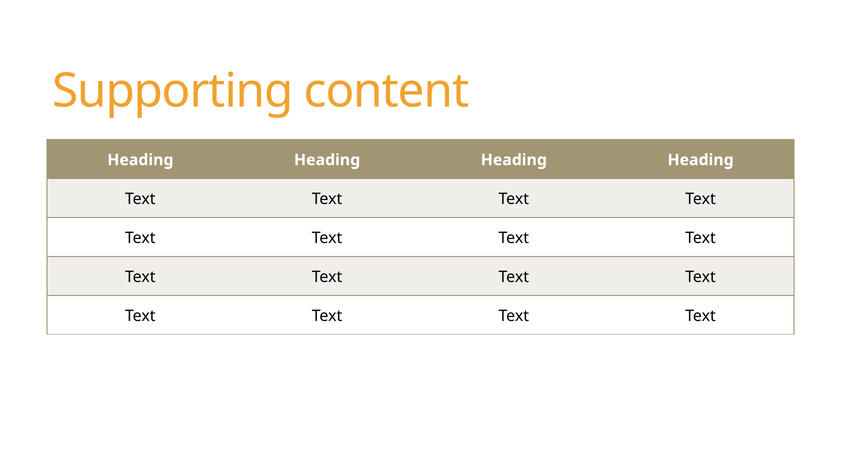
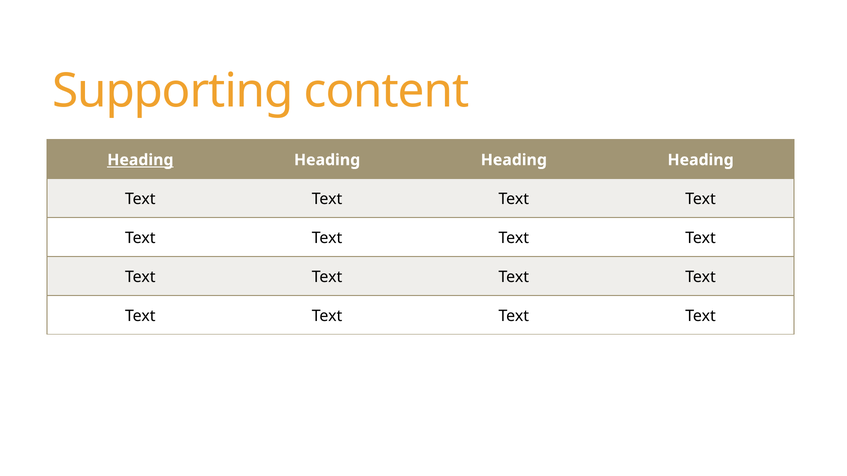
Heading underline: none -> present (140, 160)
